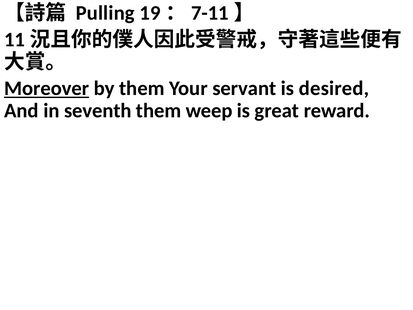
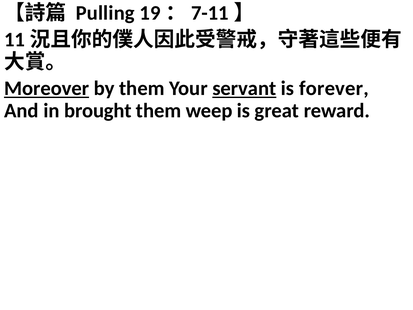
servant underline: none -> present (244, 88)
desired: desired -> forever (334, 88)
seventh: seventh -> brought (98, 111)
